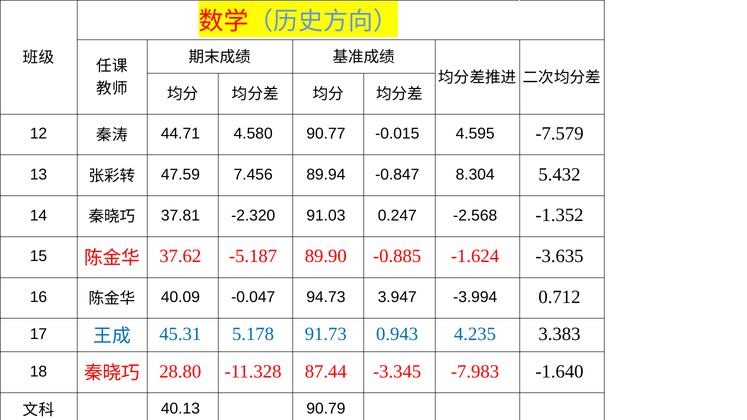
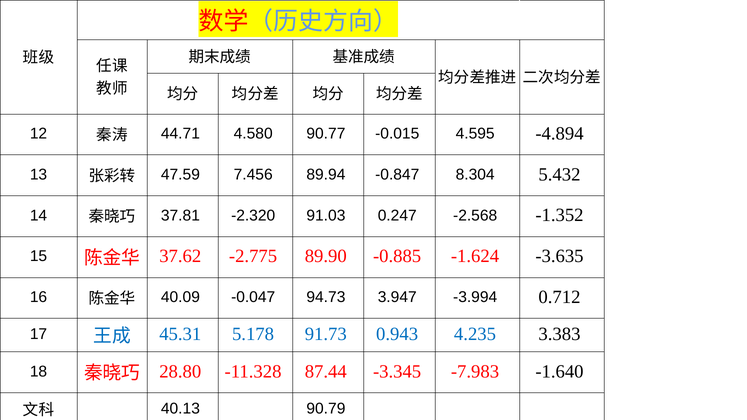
-7.579: -7.579 -> -4.894 (560, 134)
-5.187: -5.187 -> -2.775 (253, 256)
